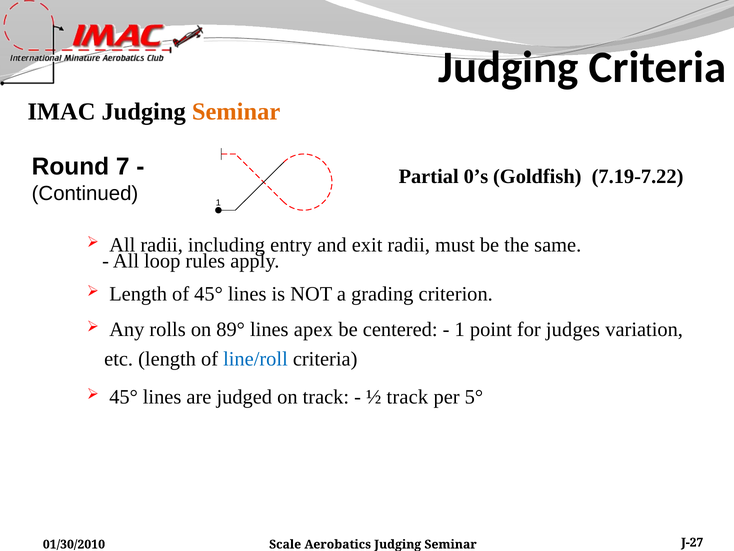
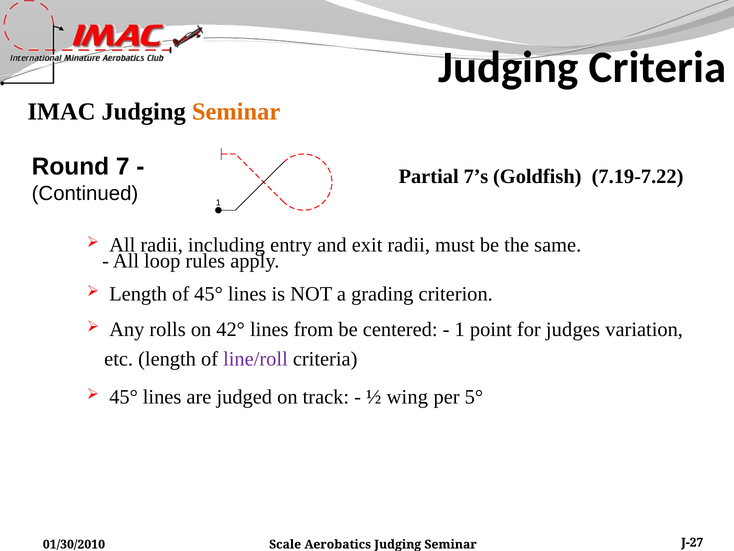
0’s: 0’s -> 7’s (476, 176)
89°: 89° -> 42° (231, 329)
apex: apex -> from (313, 329)
line/roll colour: blue -> purple (255, 359)
½ track: track -> wing (407, 397)
